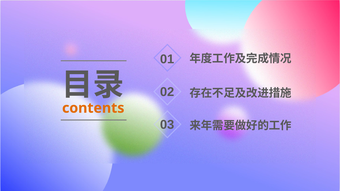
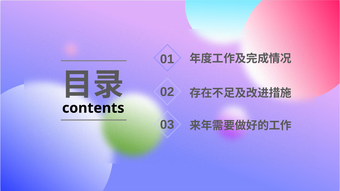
contents colour: orange -> black (93, 108)
